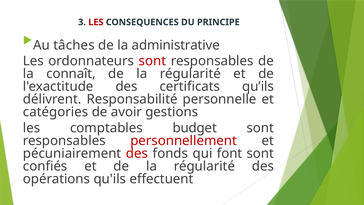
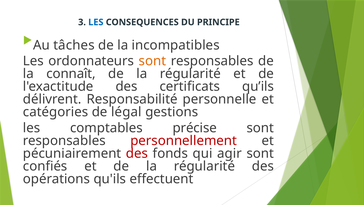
LES colour: red -> blue (96, 22)
administrative: administrative -> incompatibles (176, 45)
sont colour: red -> orange (152, 61)
avoir: avoir -> légal (126, 112)
budget: budget -> précise (195, 128)
font: font -> agir (230, 153)
